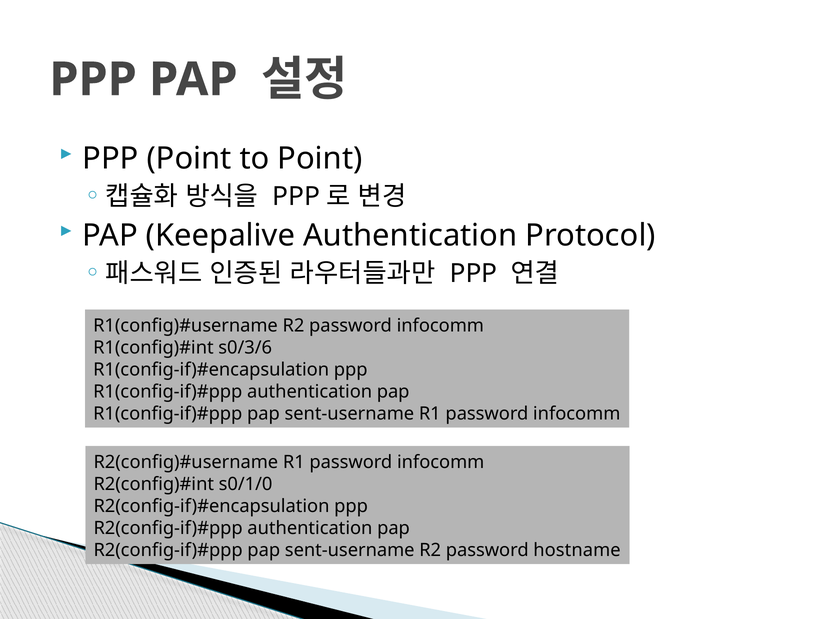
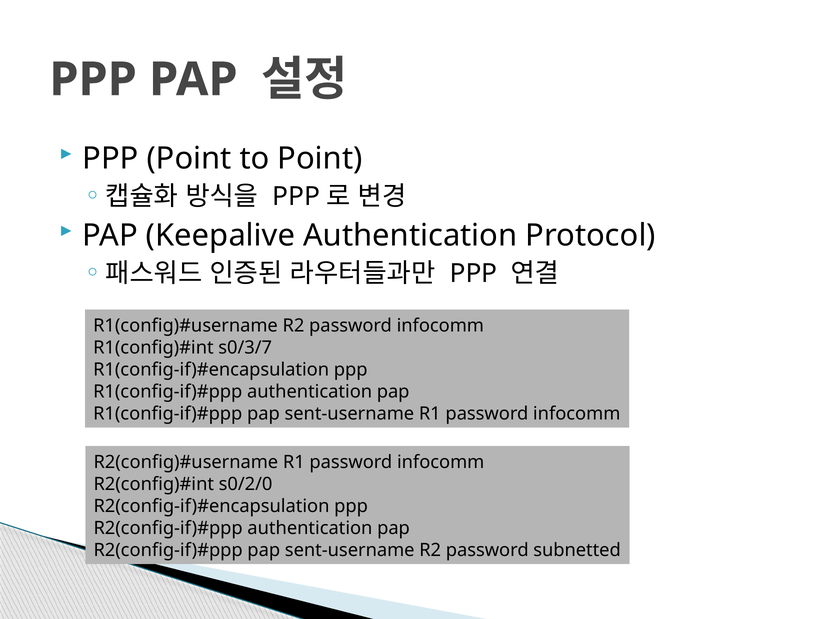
s0/3/6: s0/3/6 -> s0/3/7 (245, 348)
s0/1/0: s0/1/0 -> s0/2/0 (246, 484)
hostname: hostname -> subnetted (577, 550)
